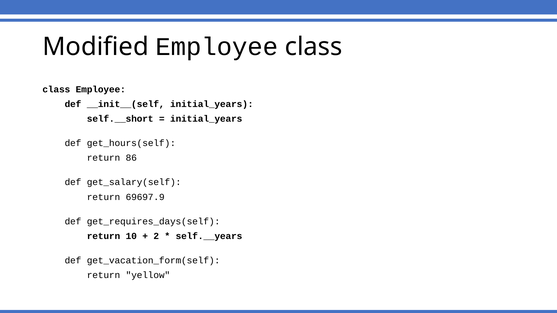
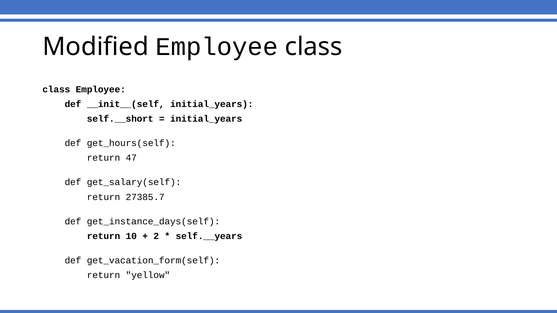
86: 86 -> 47 (131, 158)
69697.9: 69697.9 -> 27385.7 (145, 197)
get_requires_days(self: get_requires_days(self -> get_instance_days(self (153, 222)
